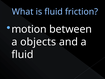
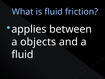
motion: motion -> applies (29, 29)
